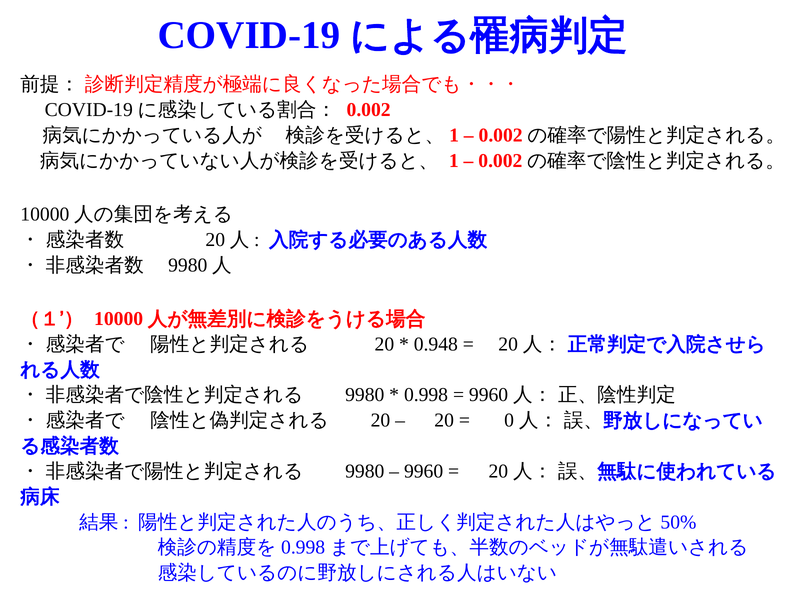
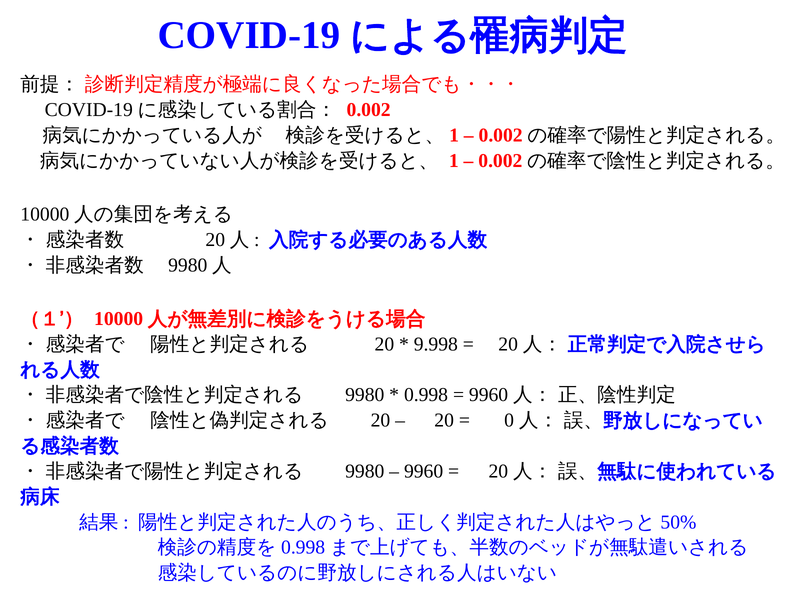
0.948: 0.948 -> 9.998 (436, 344)
